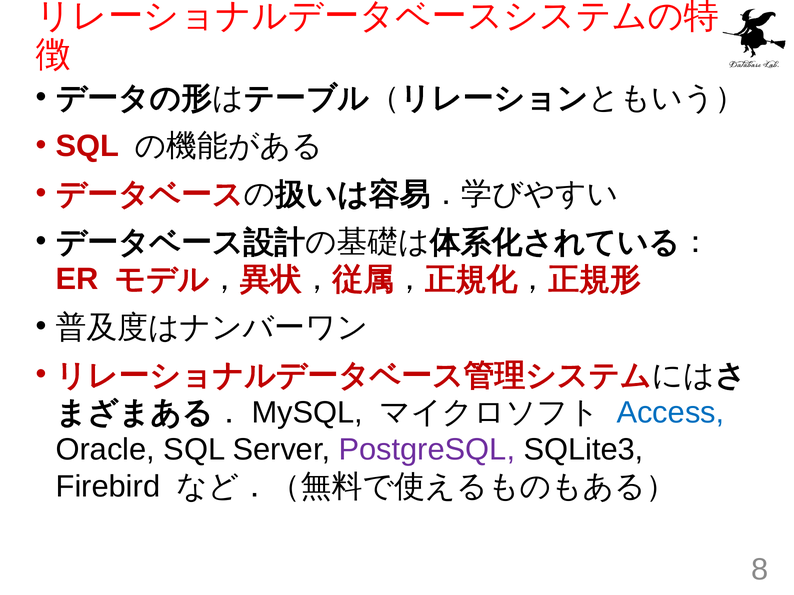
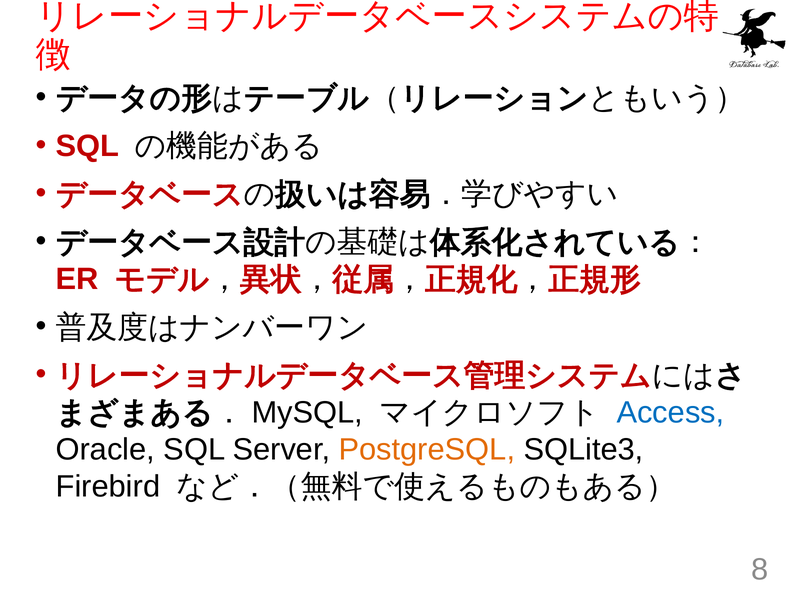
PostgreSQL colour: purple -> orange (427, 450)
